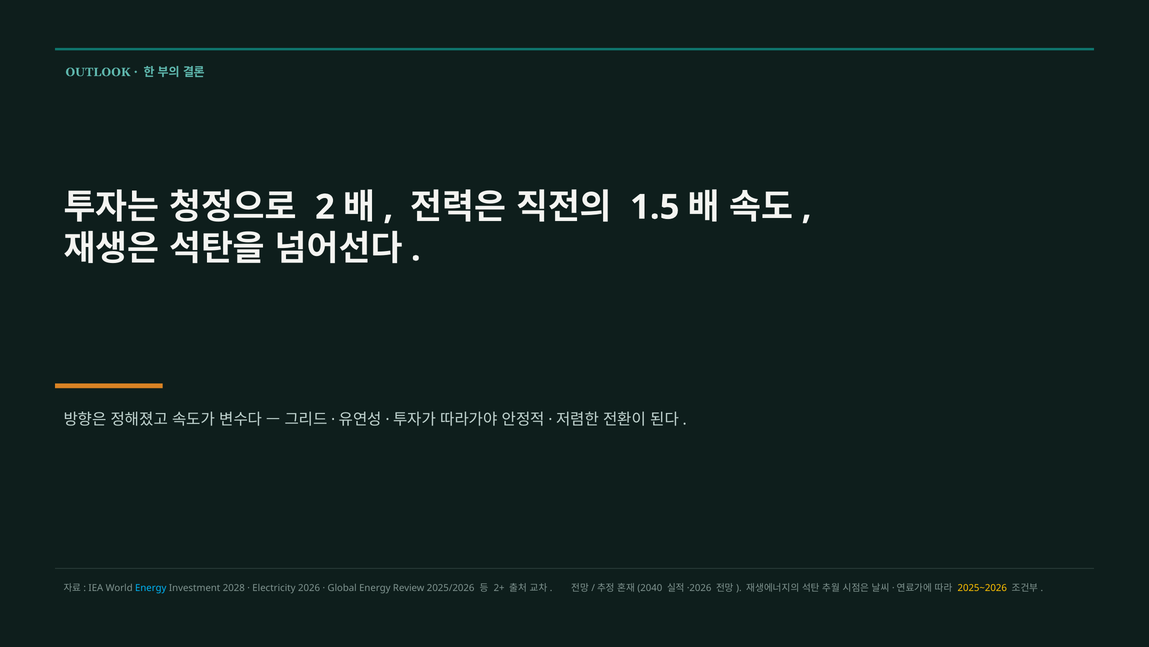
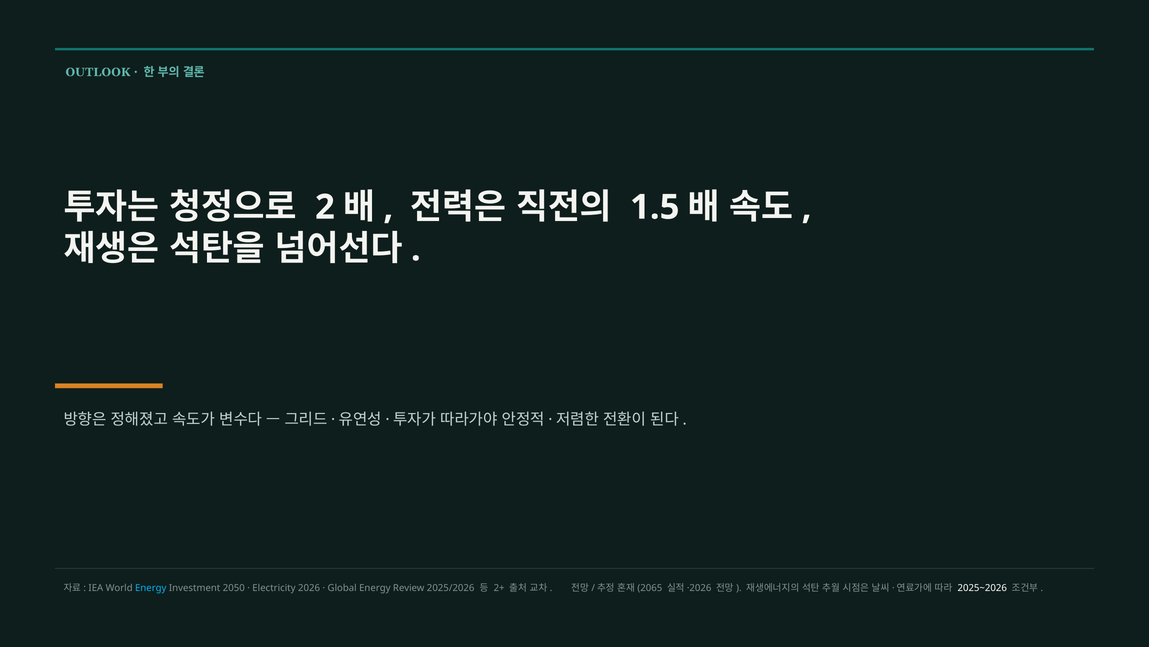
2028: 2028 -> 2050 (234, 588)
2040: 2040 -> 2065 (650, 588)
2025~2026 colour: yellow -> white (982, 588)
